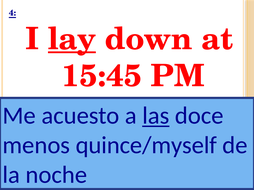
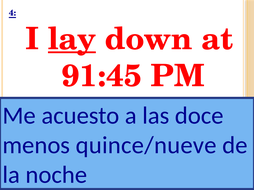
15:45: 15:45 -> 91:45 (102, 76)
las underline: present -> none (156, 116)
quince/myself: quince/myself -> quince/nueve (146, 146)
